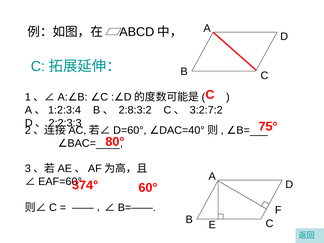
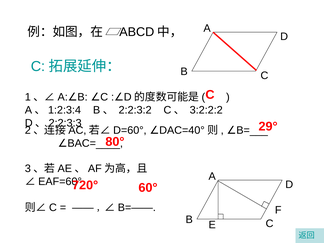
2:8:3:2: 2:8:3:2 -> 2:2:3:2 (135, 110)
3:2:7:2: 3:2:7:2 -> 3:2:2:2 (206, 110)
75°: 75° -> 29° (268, 126)
374°: 374° -> 720° (85, 185)
